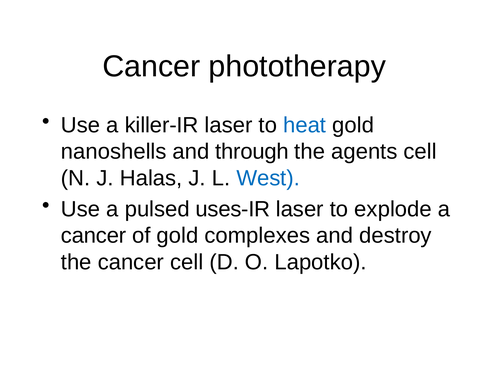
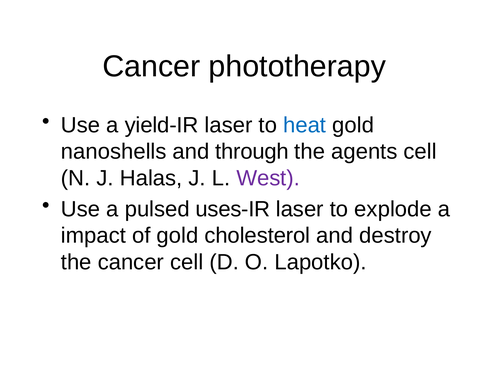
killer-IR: killer-IR -> yield-IR (162, 125)
West colour: blue -> purple (268, 178)
cancer: cancer -> impact (93, 235)
complexes: complexes -> cholesterol (257, 235)
